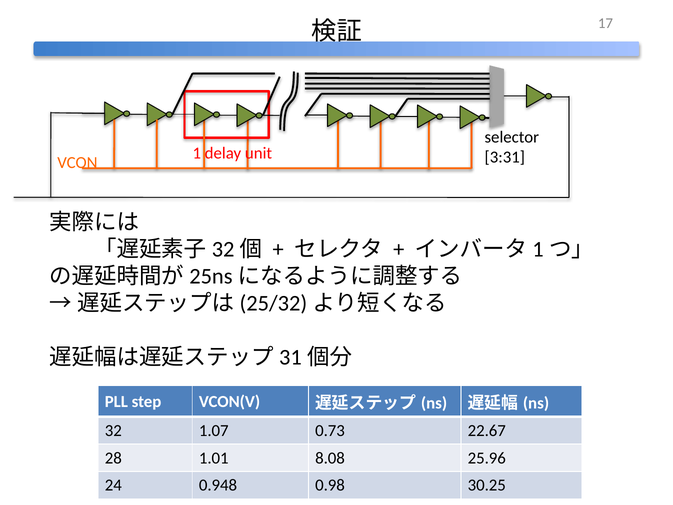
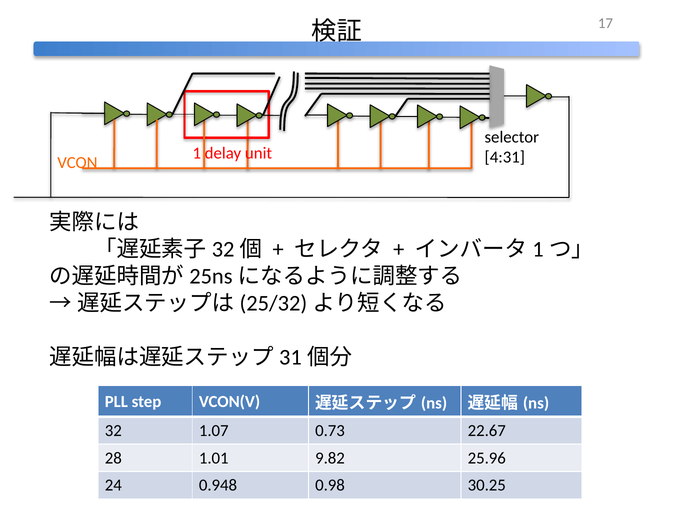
3:31: 3:31 -> 4:31 (505, 157)
8.08: 8.08 -> 9.82 (330, 458)
